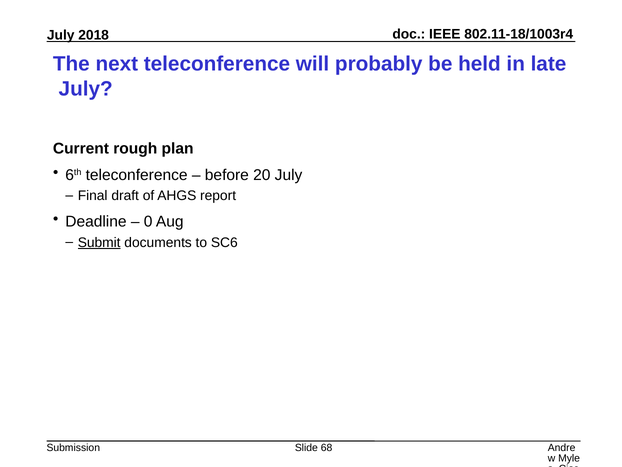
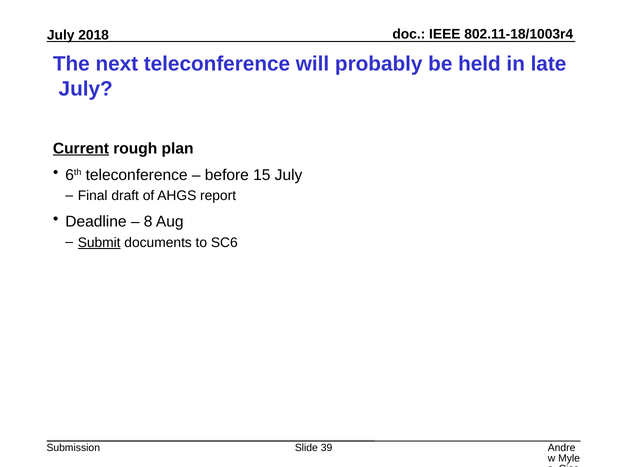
Current underline: none -> present (81, 148)
20: 20 -> 15 (262, 175)
0: 0 -> 8 (148, 221)
68: 68 -> 39 (327, 447)
